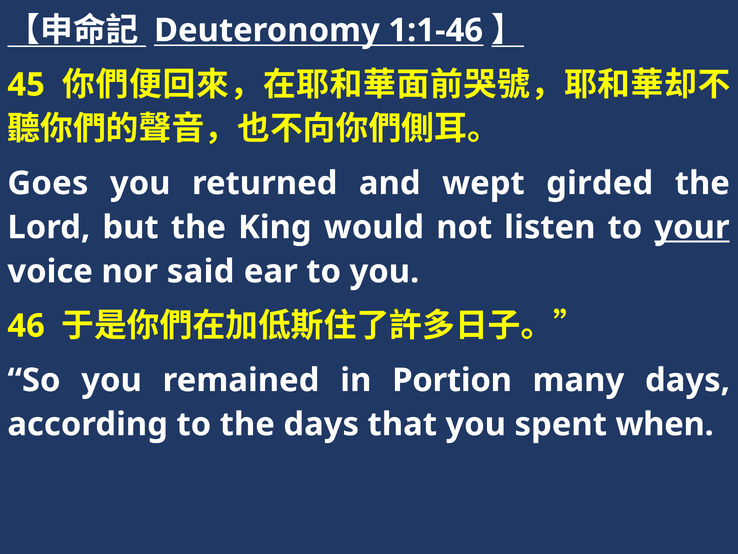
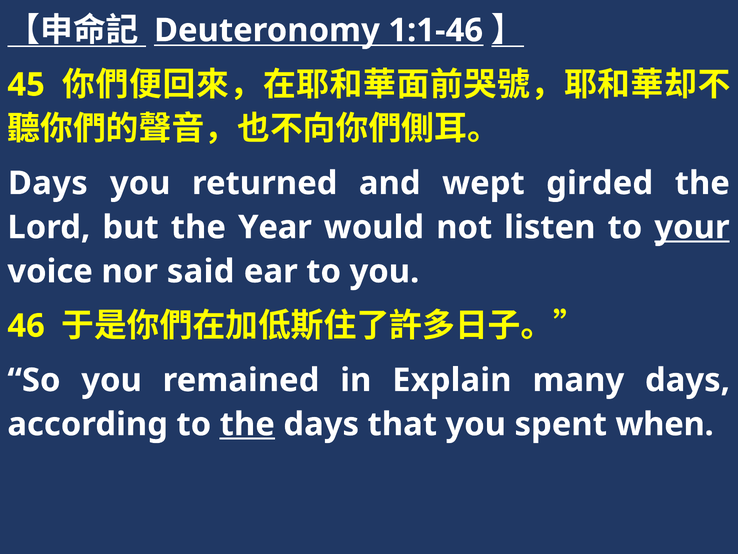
Goes: Goes -> Days (48, 183)
King: King -> Year (275, 227)
Portion: Portion -> Explain (452, 380)
the underline: none -> present (247, 424)
